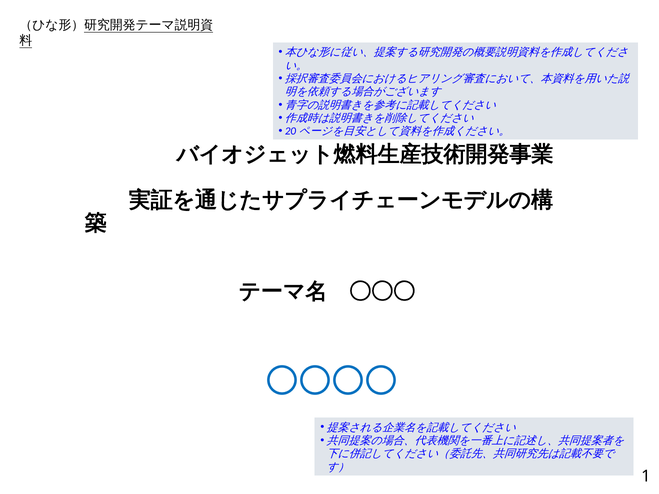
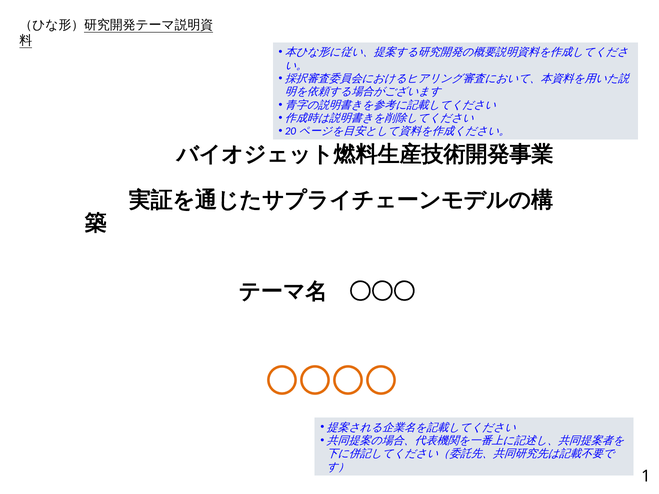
〇〇〇〇 colour: blue -> orange (332, 382)
